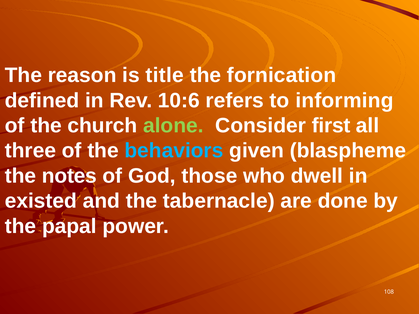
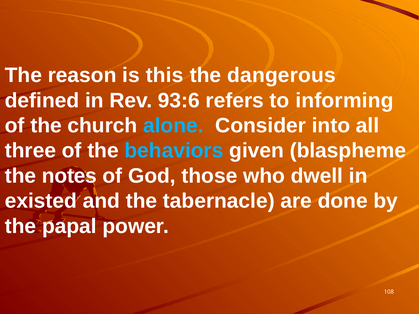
title: title -> this (165, 75)
fornication: fornication -> dangerous (282, 75)
10:6: 10:6 -> 93:6 (179, 101)
alone colour: light green -> light blue (173, 126)
first: first -> into (331, 126)
